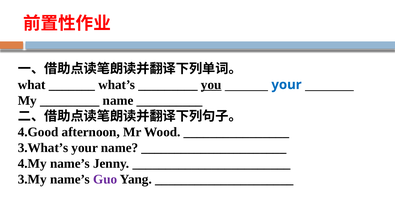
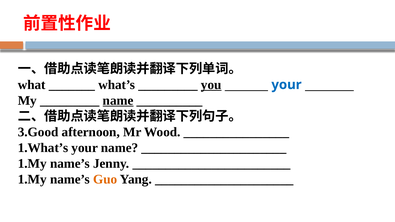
name underline: none -> present (118, 101)
4.Good: 4.Good -> 3.Good (38, 132)
3.What’s: 3.What’s -> 1.What’s (43, 148)
4.My: 4.My -> 1.My (32, 164)
3.My: 3.My -> 1.My (32, 180)
Guo colour: purple -> orange (105, 180)
